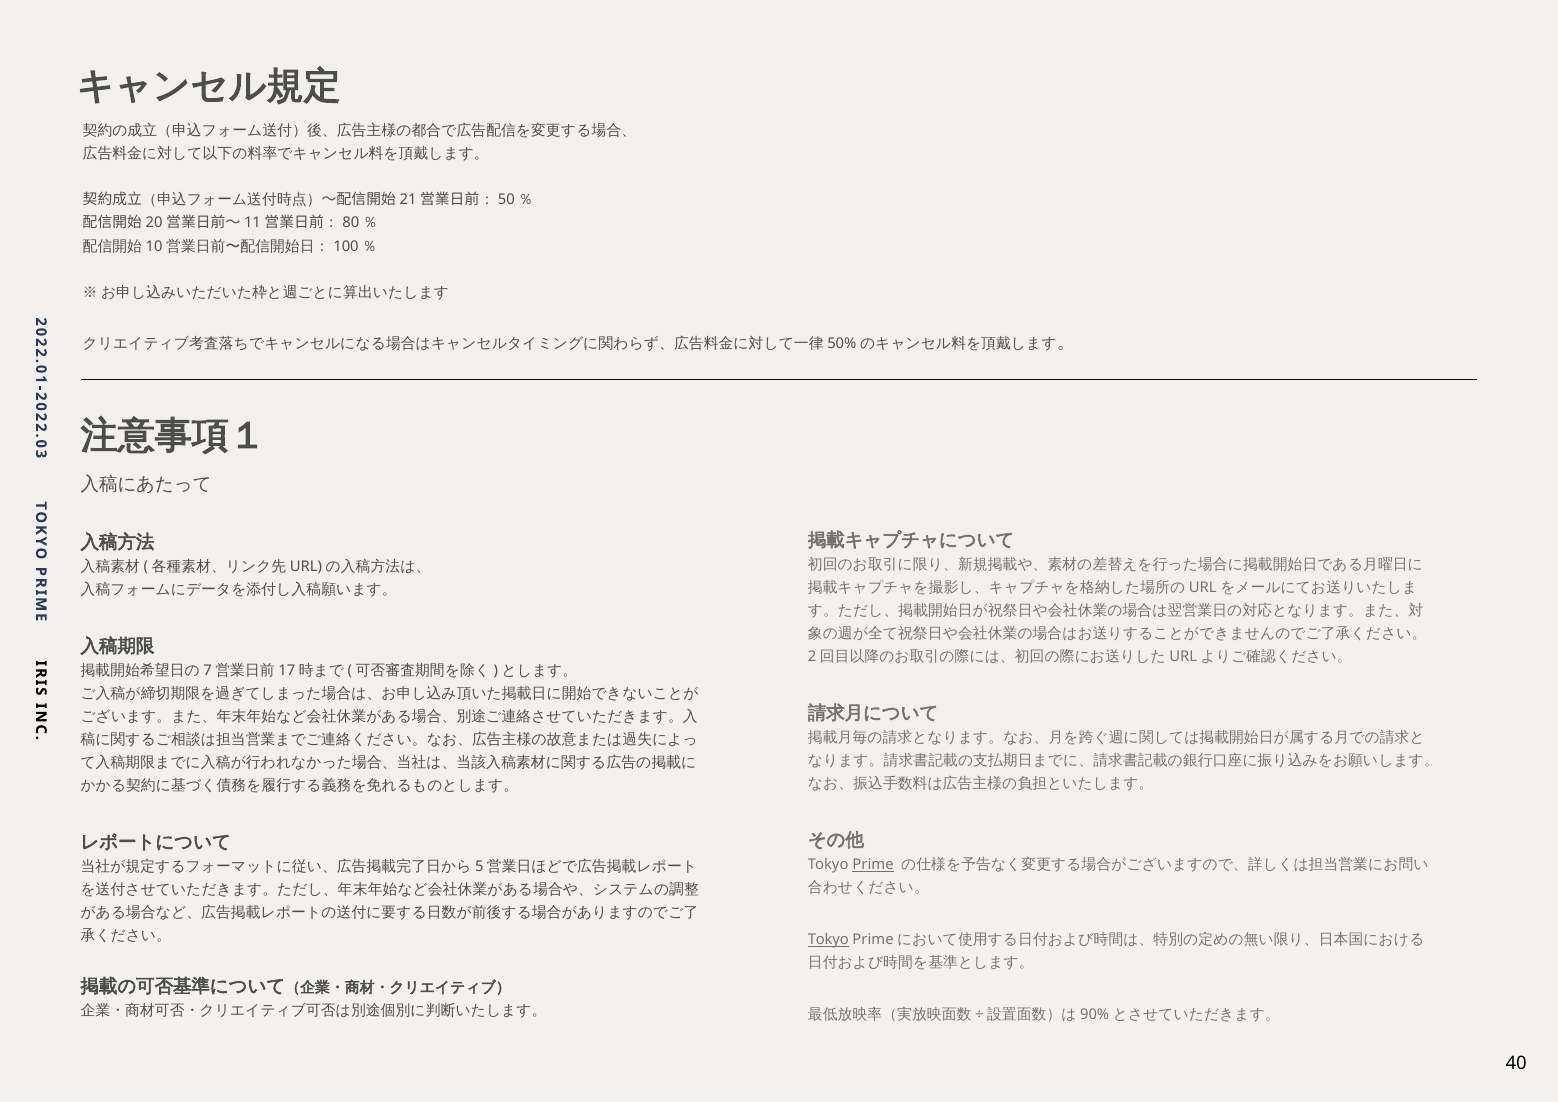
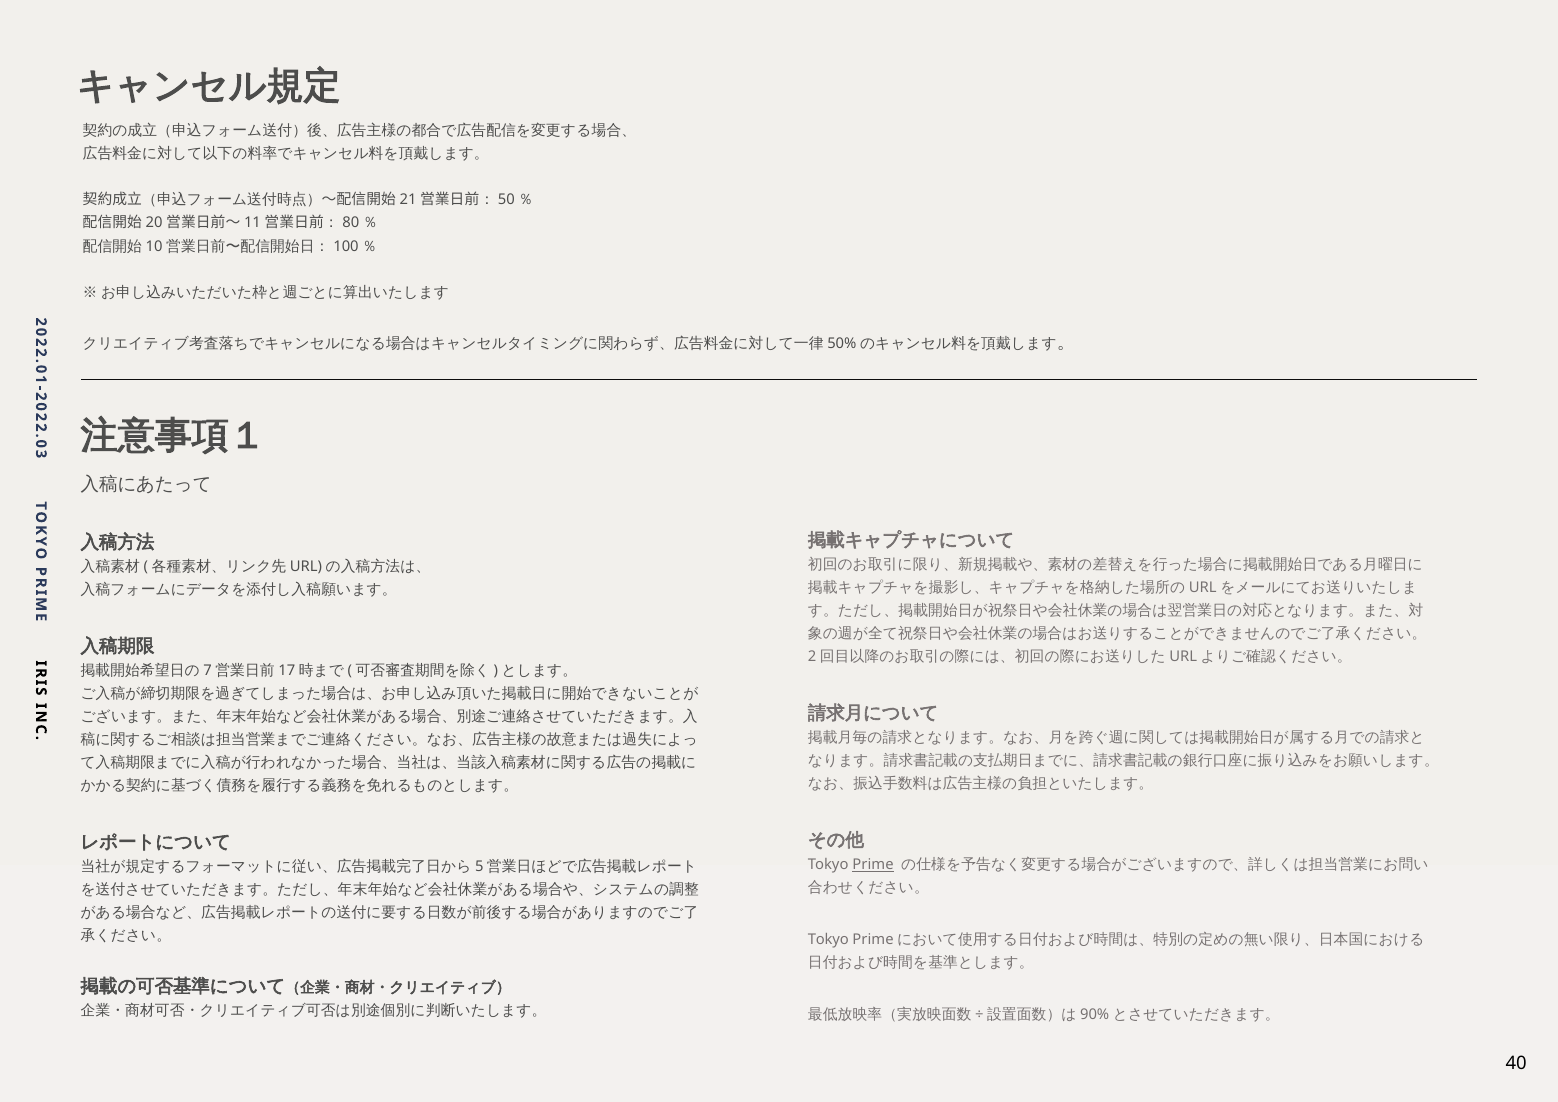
Tokyo underline: present -> none (828, 939)
